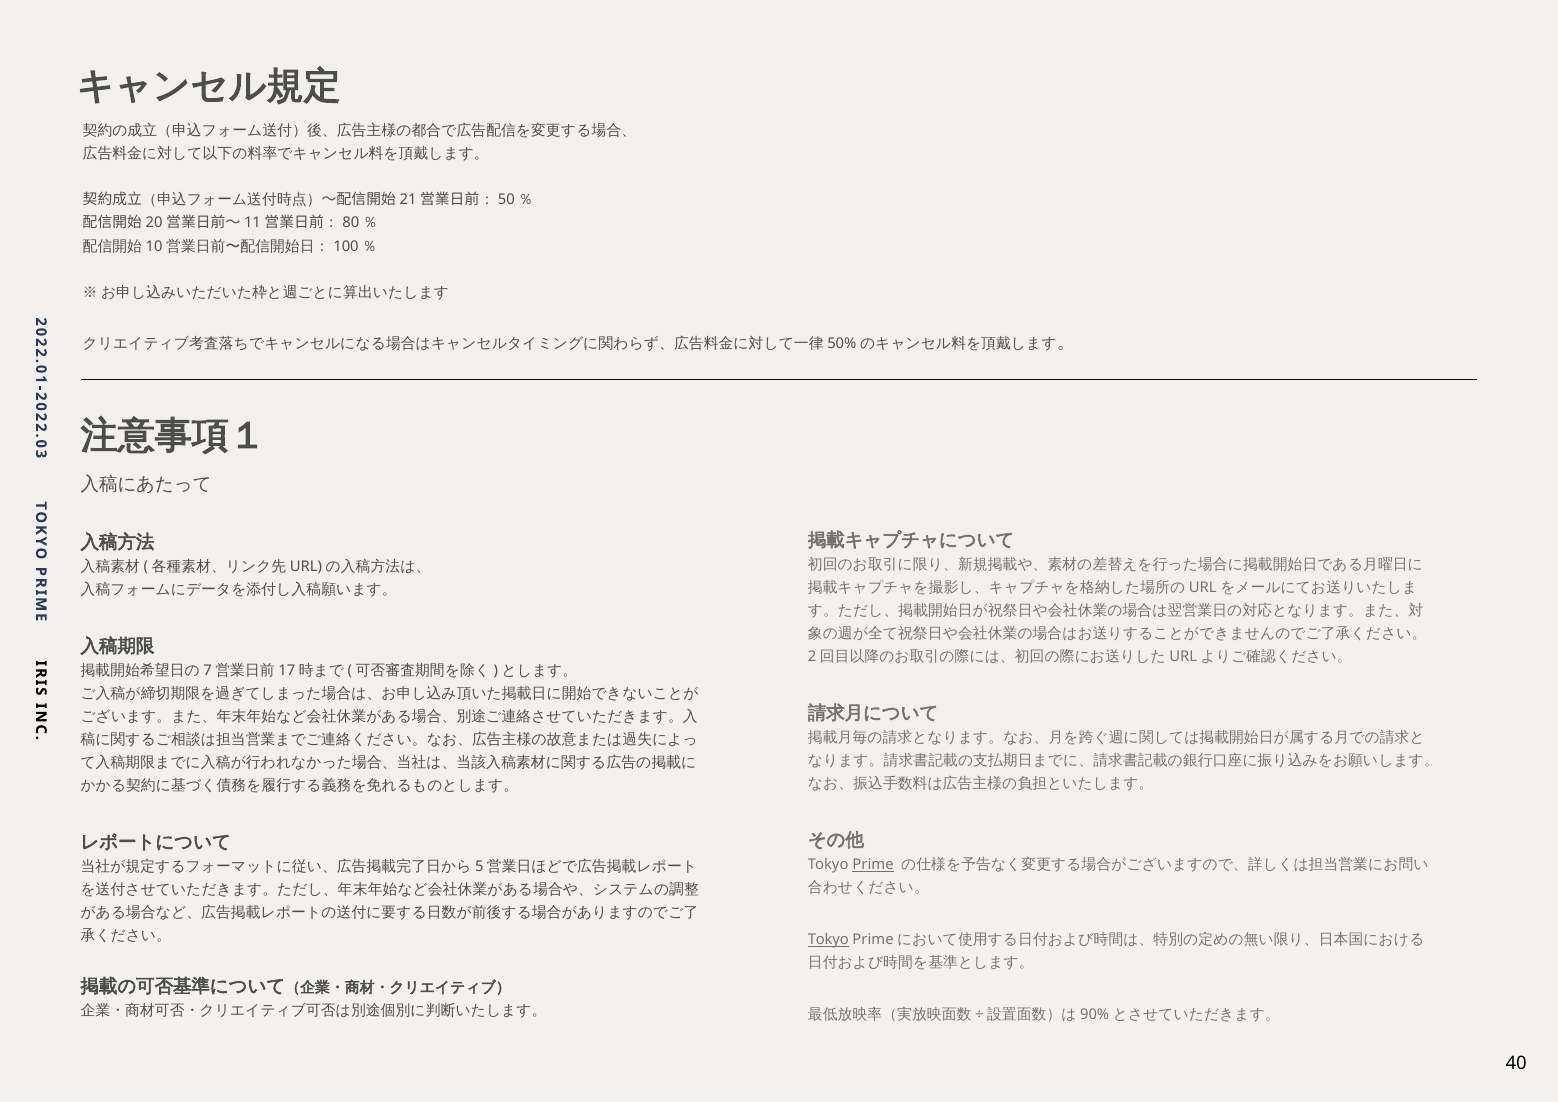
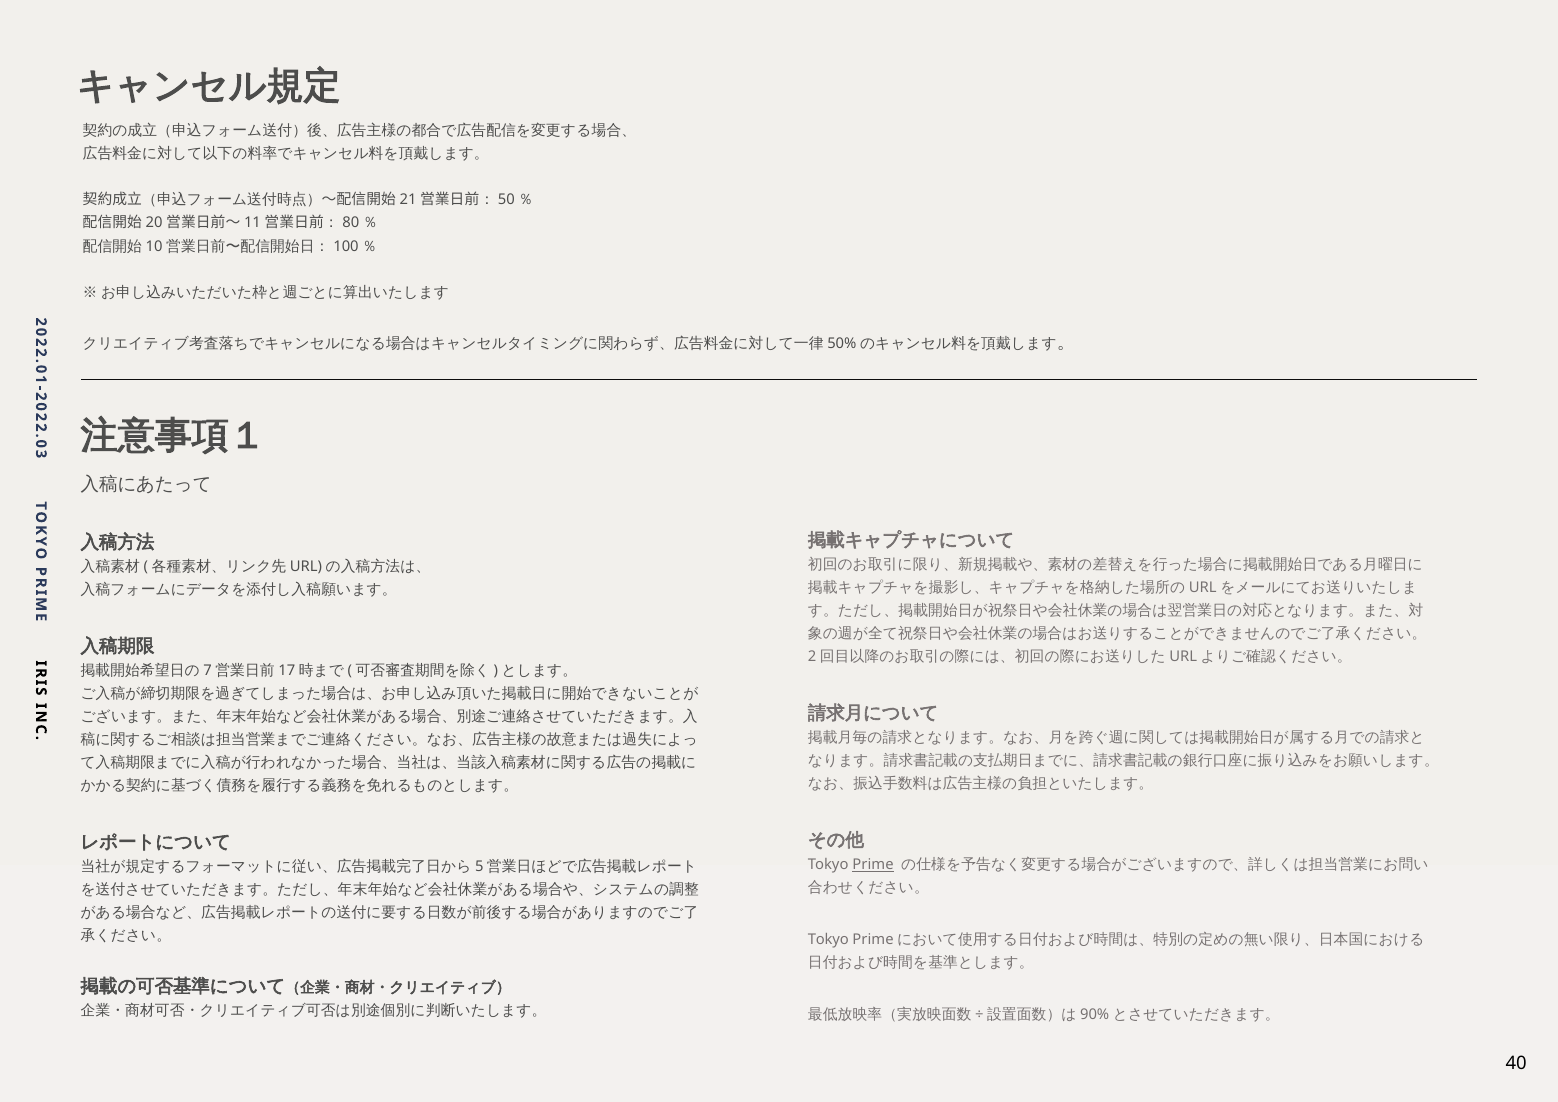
Tokyo underline: present -> none (828, 939)
